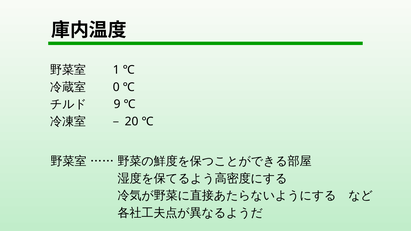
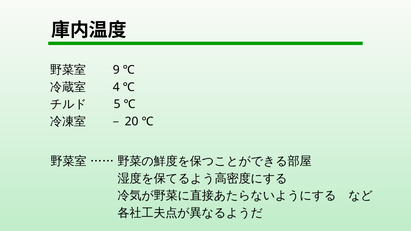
1: 1 -> 9 (116, 70)
0: 0 -> 4 (116, 87)
9: 9 -> 5 (117, 104)
